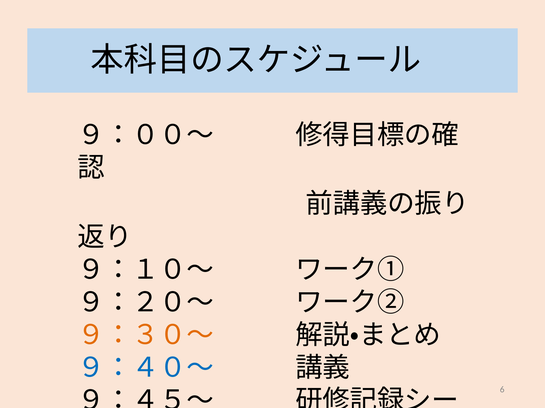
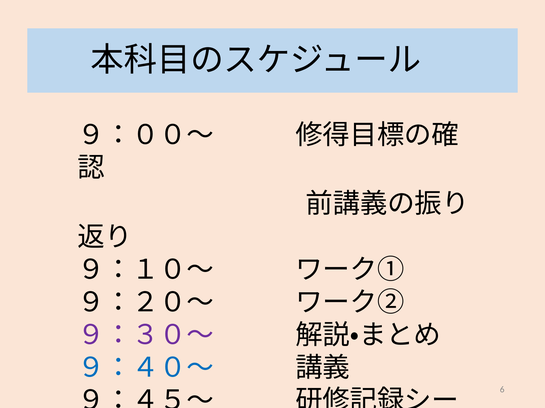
９：３０～ colour: orange -> purple (146, 336)
